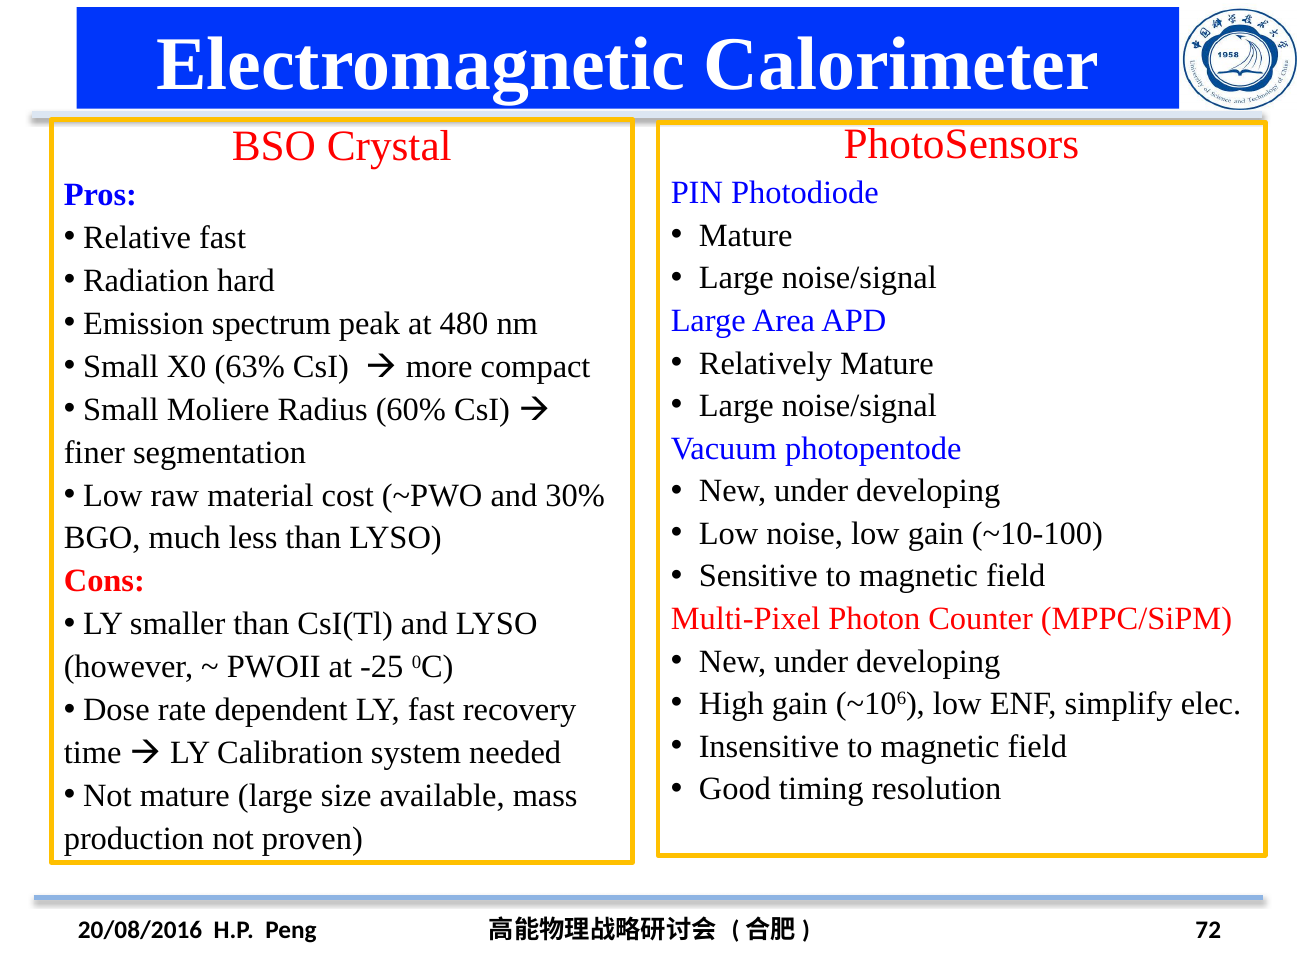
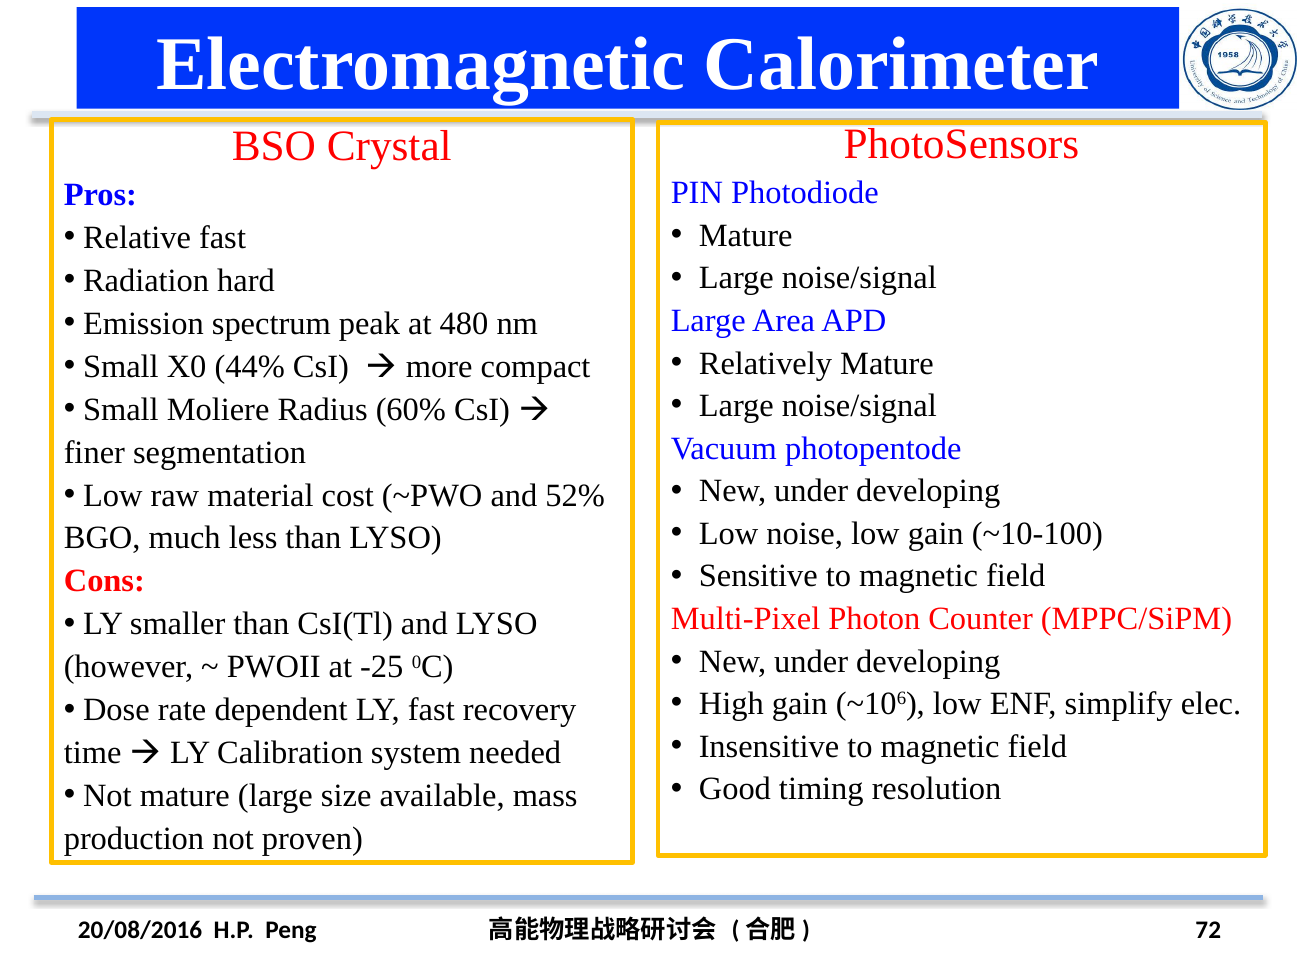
63%: 63% -> 44% (250, 367)
30%: 30% -> 52% (575, 495)
